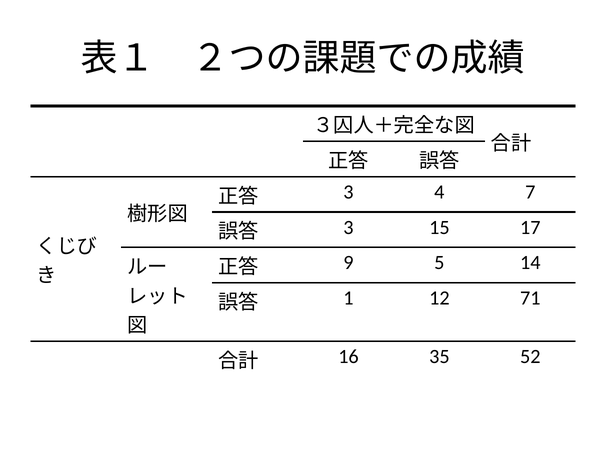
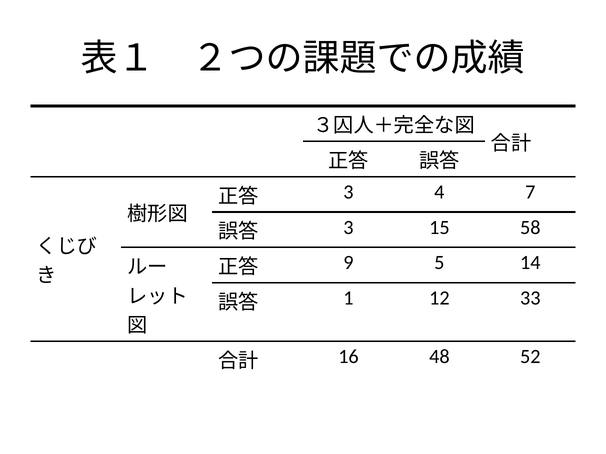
17: 17 -> 58 (530, 228)
71: 71 -> 33 (530, 299)
35: 35 -> 48 (439, 357)
